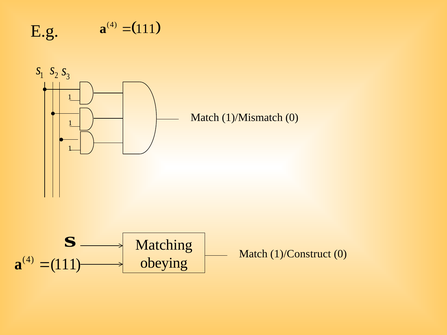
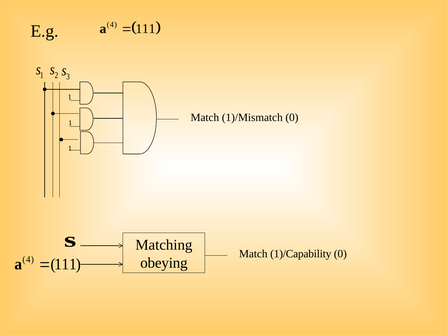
1)/Construct: 1)/Construct -> 1)/Capability (301, 254)
